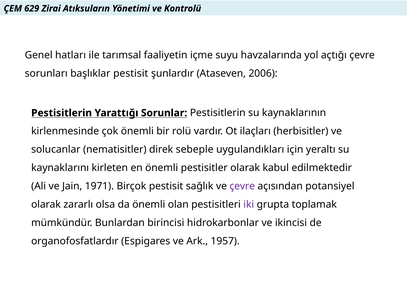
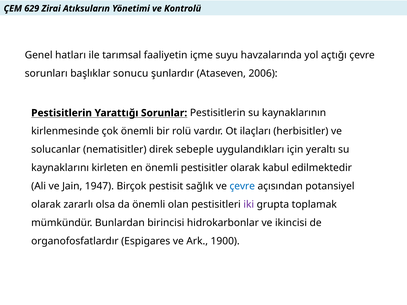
başlıklar pestisit: pestisit -> sonucu (131, 74)
1971: 1971 -> 1947 (99, 186)
çevre colour: purple -> blue (242, 186)
1957: 1957 -> 1900 (225, 241)
